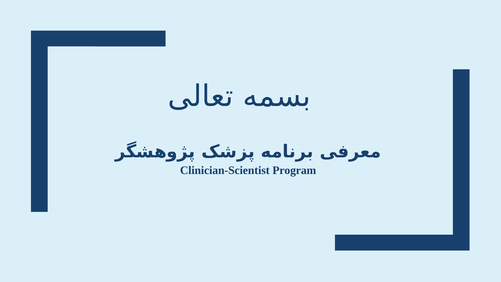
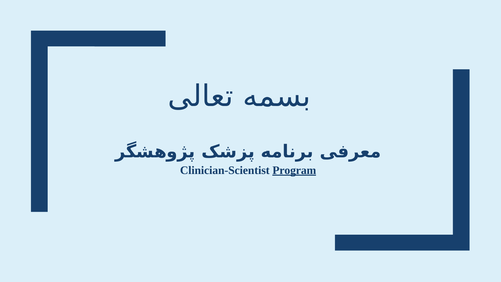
Program underline: none -> present (294, 170)
